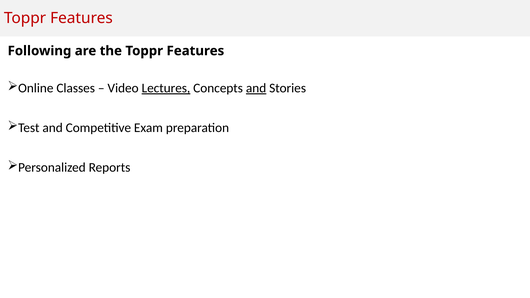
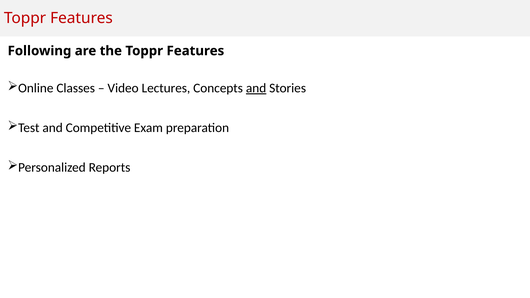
Lectures underline: present -> none (166, 88)
